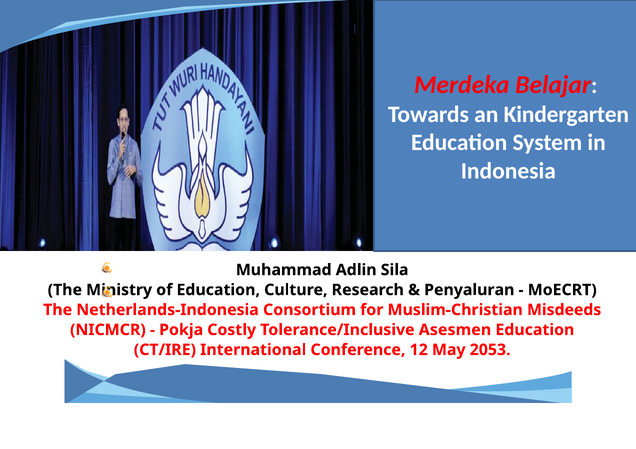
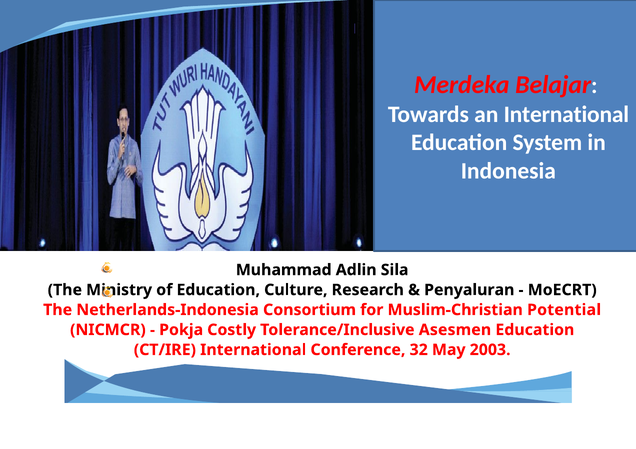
an Kindergarten: Kindergarten -> International (566, 114)
Misdeeds: Misdeeds -> Potential (564, 310)
12: 12 -> 32 (419, 350)
2053: 2053 -> 2003 (490, 350)
